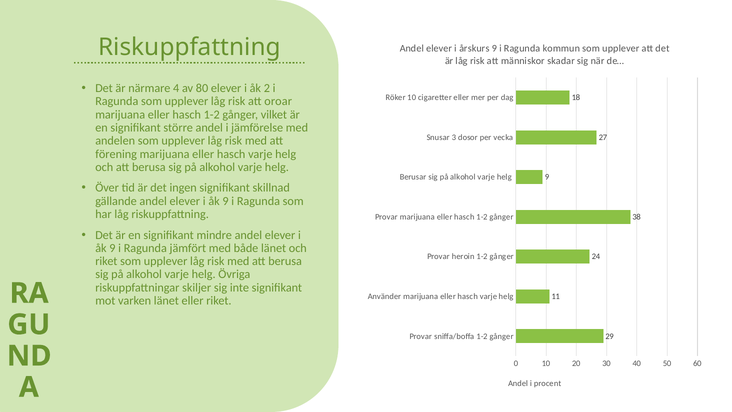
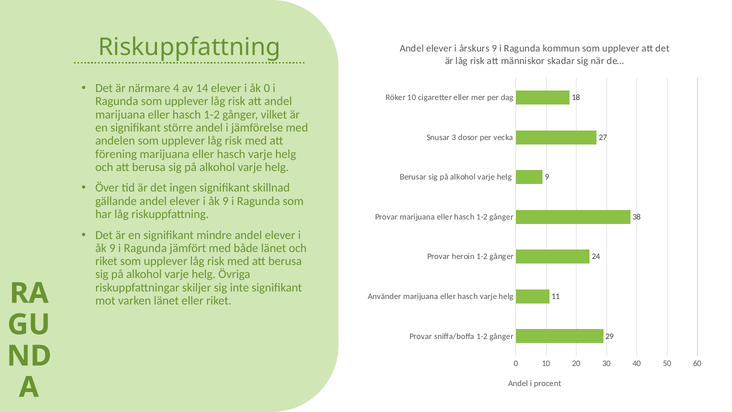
80: 80 -> 14 (202, 88)
åk 2: 2 -> 0 (267, 88)
att oroar: oroar -> andel (278, 101)
